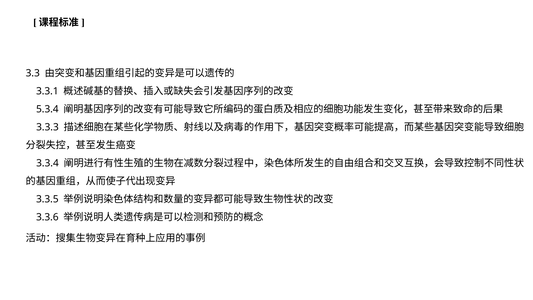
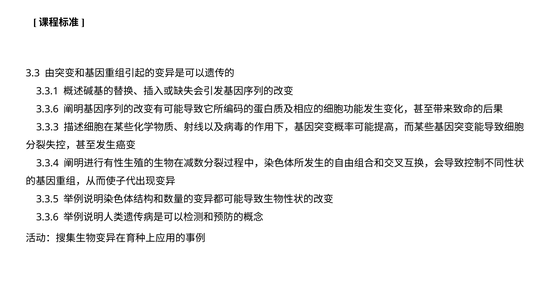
5.3.4: 5.3.4 -> 3.3.6 (47, 109)
